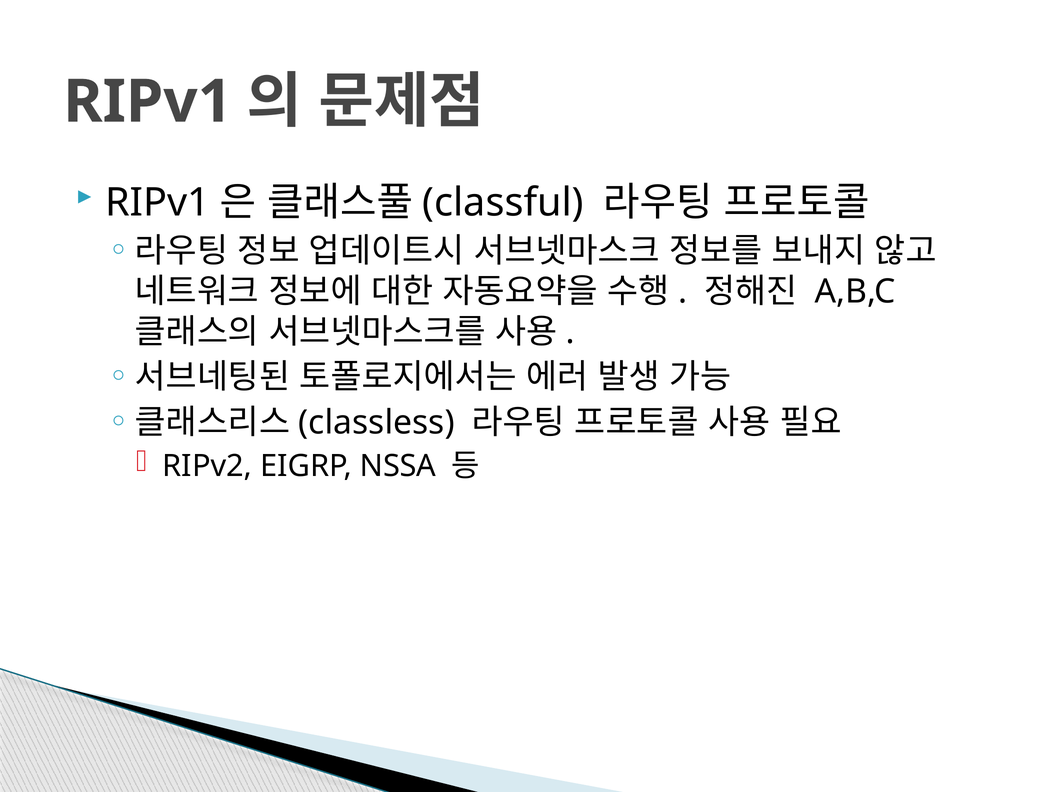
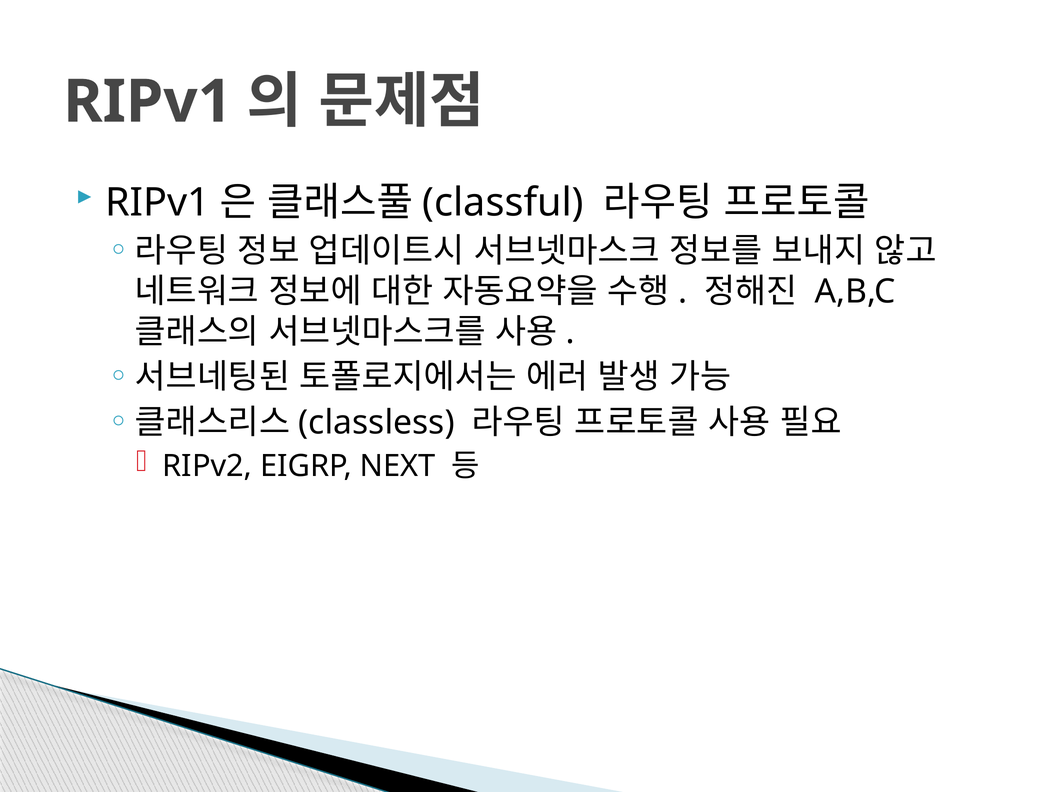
NSSA: NSSA -> NEXT (398, 466)
